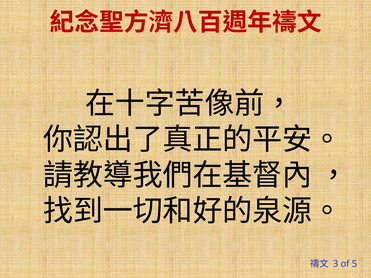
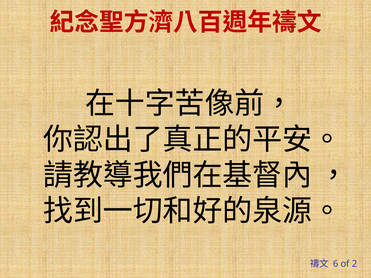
3: 3 -> 6 (336, 264)
5: 5 -> 2 (354, 264)
